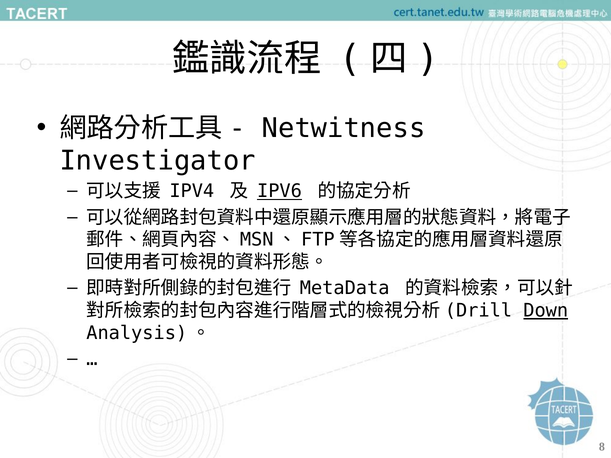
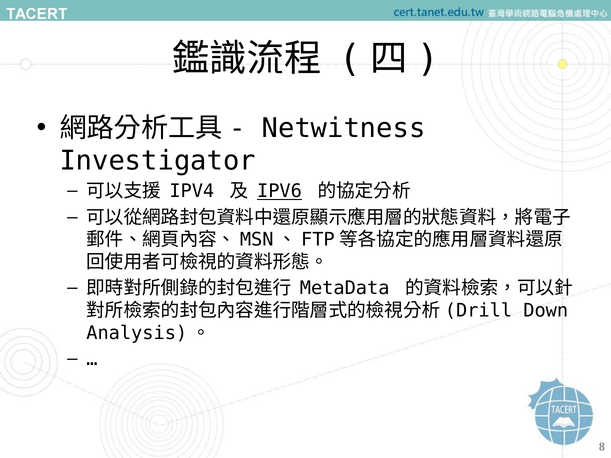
Down underline: present -> none (546, 311)
